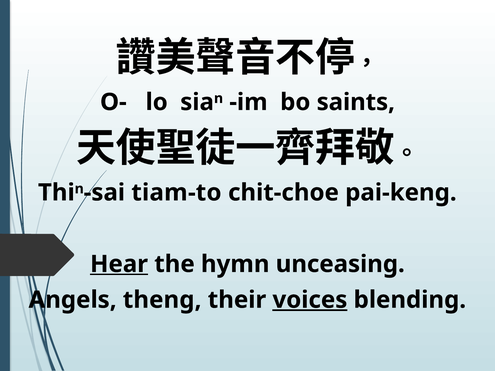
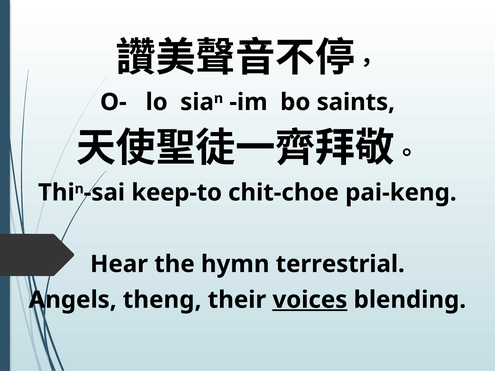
tiam-to: tiam-to -> keep-to (177, 193)
Hear underline: present -> none (119, 264)
unceasing: unceasing -> terrestrial (340, 264)
